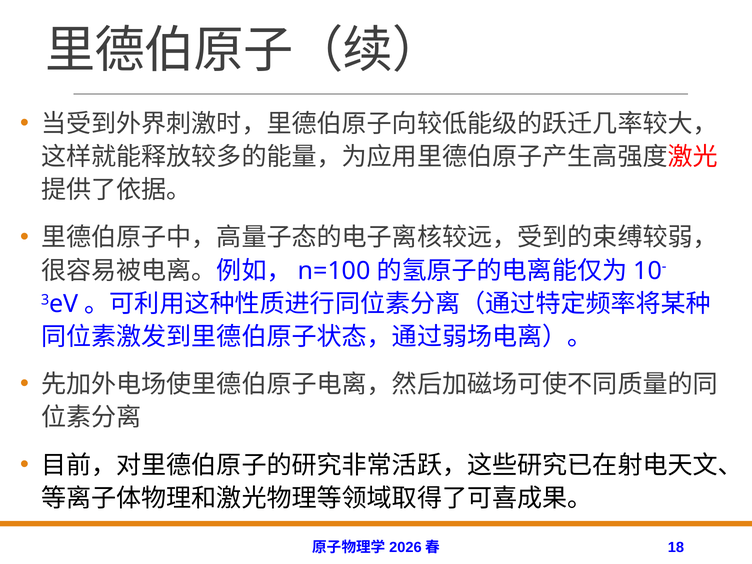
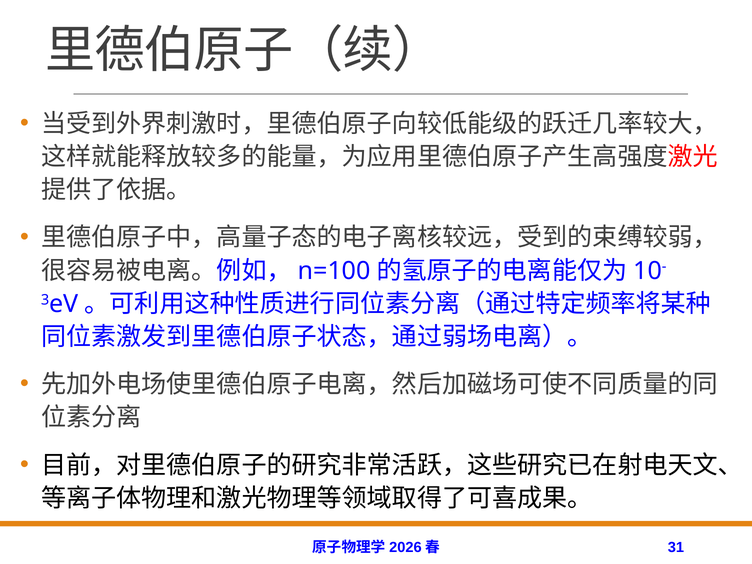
18: 18 -> 31 (676, 547)
